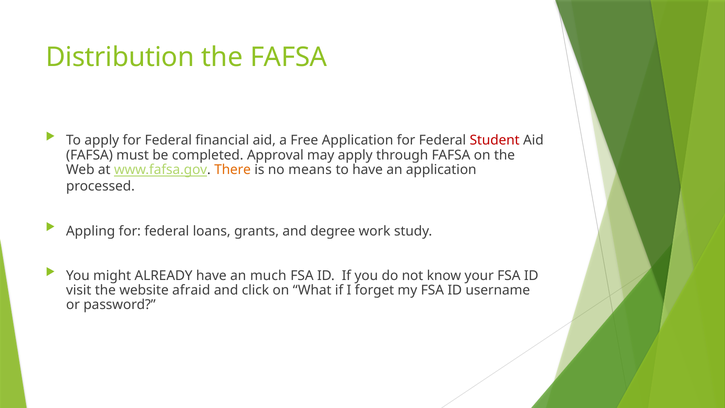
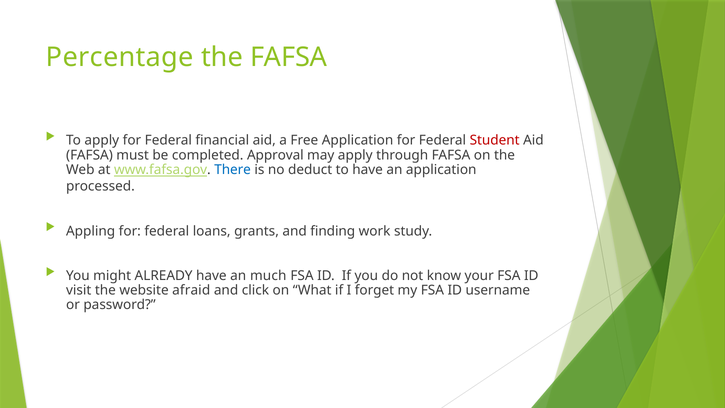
Distribution: Distribution -> Percentage (120, 57)
There colour: orange -> blue (233, 170)
means: means -> deduct (310, 170)
degree: degree -> finding (333, 231)
